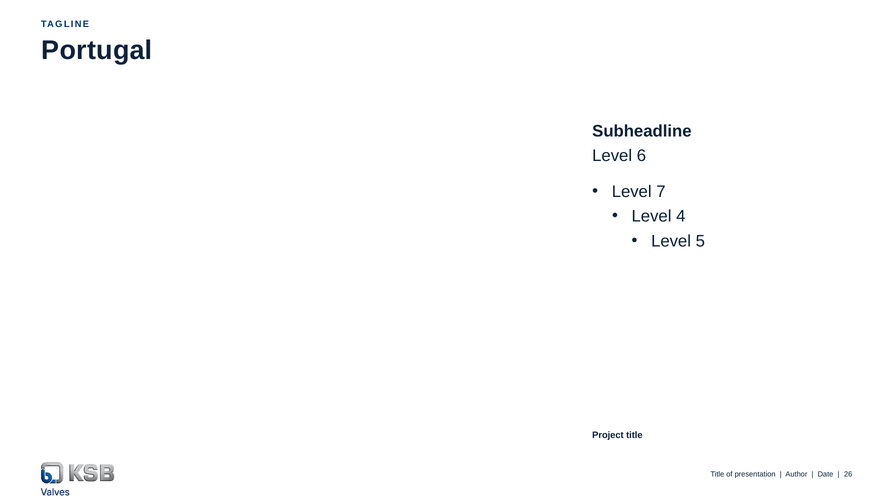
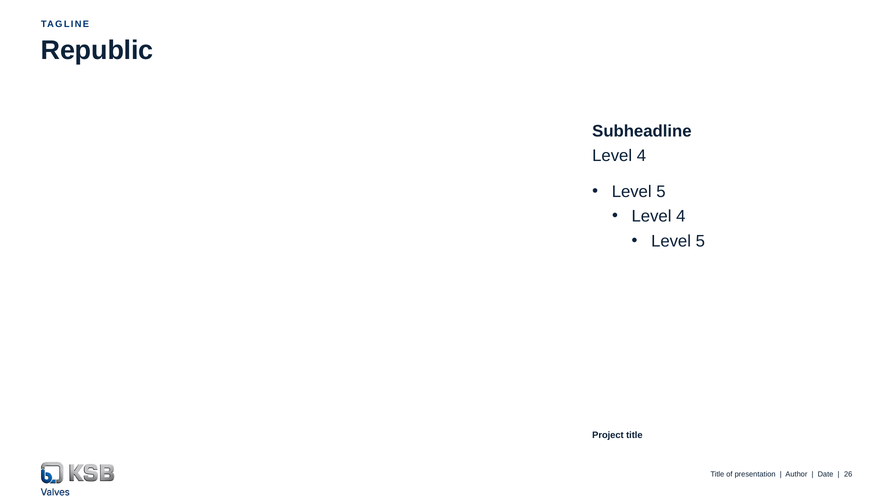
Portugal: Portugal -> Republic (97, 50)
6: 6 -> 4 (641, 156)
7: 7 -> 5 (661, 191)
